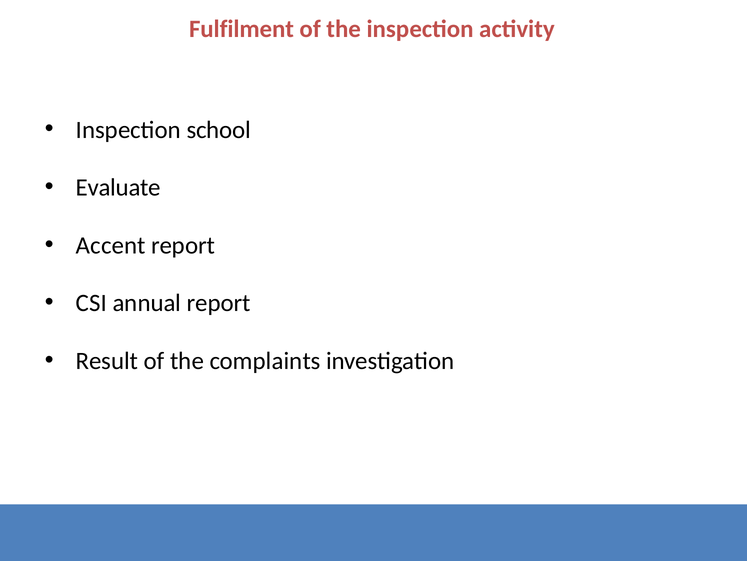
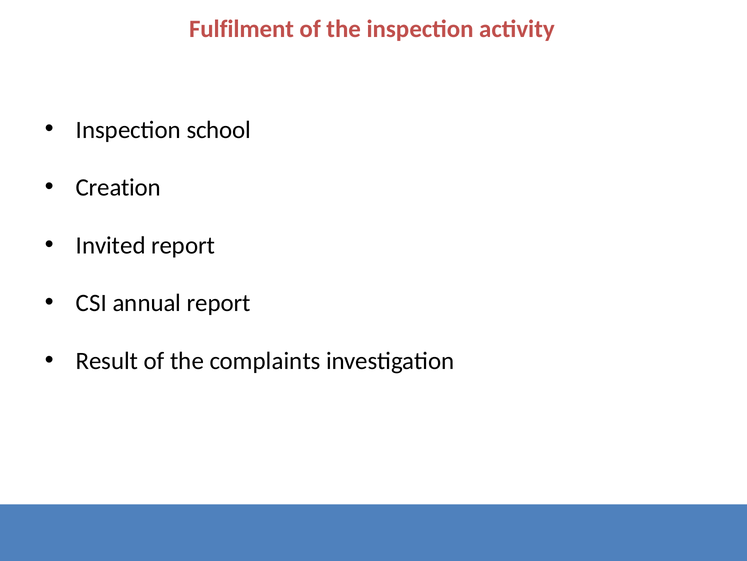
Evaluate: Evaluate -> Creation (118, 187)
Accent: Accent -> Invited (111, 245)
